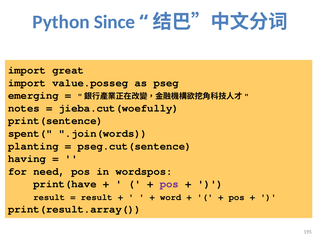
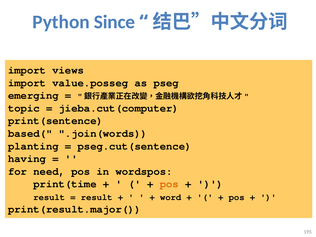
great: great -> views (68, 70)
notes: notes -> topic (24, 108)
jieba.cut(woefully: jieba.cut(woefully -> jieba.cut(computer (119, 108)
spent(: spent( -> based( (30, 133)
print(have: print(have -> print(time (65, 184)
pos colour: purple -> orange (169, 184)
print(result.array(: print(result.array( -> print(result.major( (74, 209)
